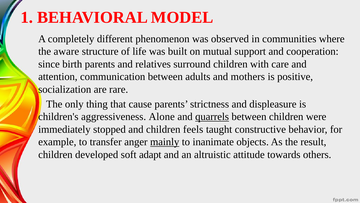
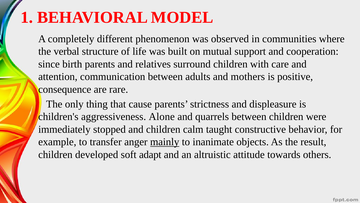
aware: aware -> verbal (66, 51)
socialization: socialization -> consequence (65, 89)
quarrels underline: present -> none (212, 116)
feels: feels -> calm (193, 129)
